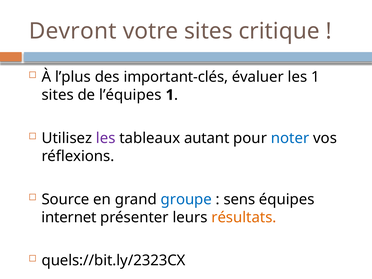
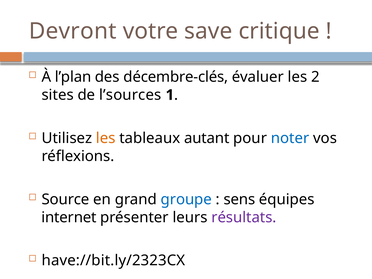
votre sites: sites -> save (208, 31)
l’plus: l’plus -> l’plan (73, 77)
important-clés: important-clés -> décembre-clés (176, 77)
les 1: 1 -> 2 (315, 77)
l’équipes: l’équipes -> l’sources (130, 95)
les colour: purple -> orange (106, 138)
résultats colour: orange -> purple (244, 217)
quels://bit.ly/2323CX: quels://bit.ly/2323CX -> have://bit.ly/2323CX (113, 261)
